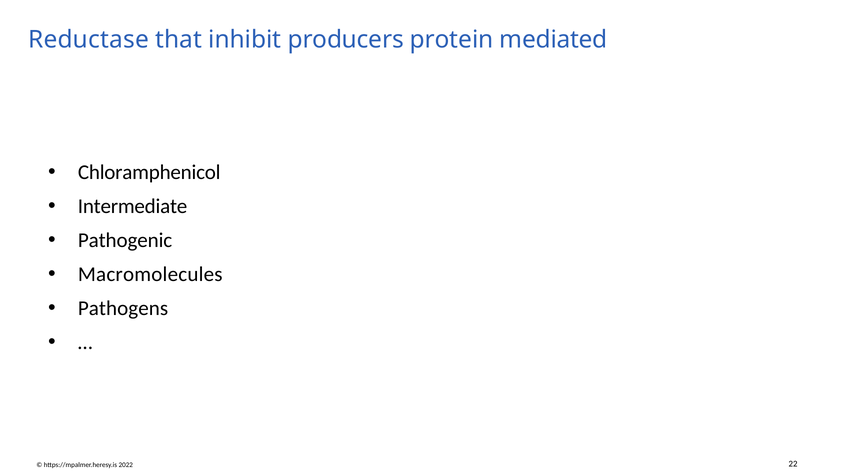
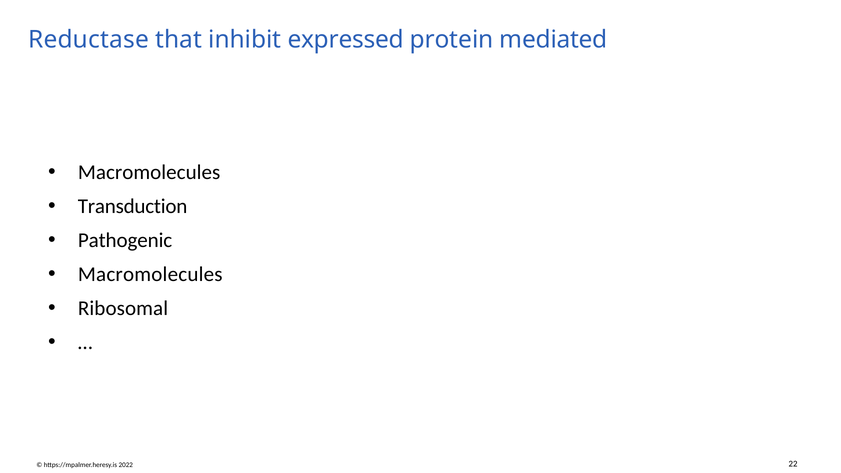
producers: producers -> expressed (346, 40)
Chloramphenicol: Chloramphenicol -> Macromolecules (149, 172)
Intermediate: Intermediate -> Transduction (133, 206)
Pathogens: Pathogens -> Ribosomal (123, 308)
